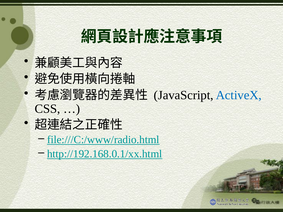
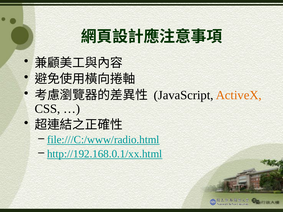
ActiveX colour: blue -> orange (239, 95)
